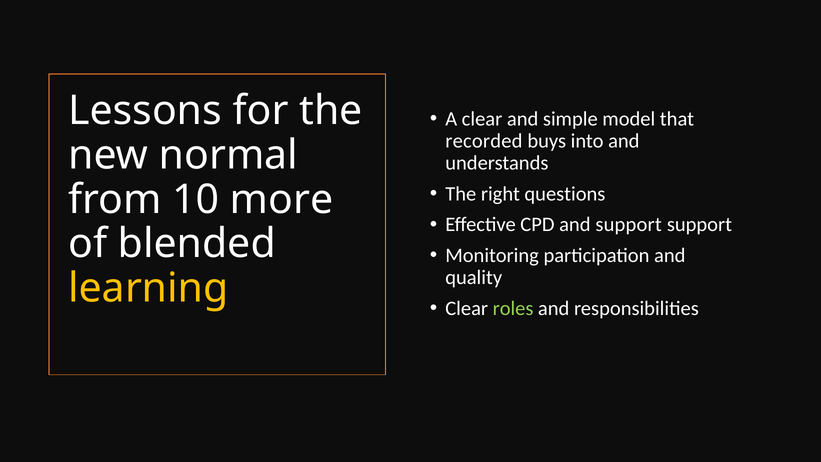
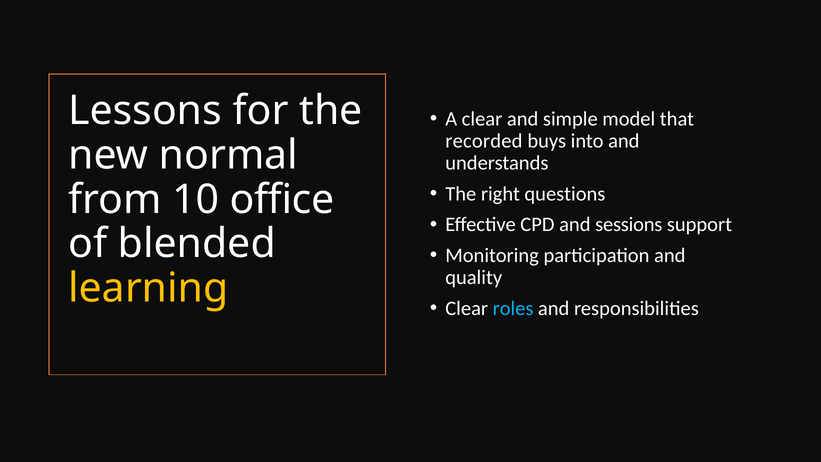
more: more -> office (282, 199)
and support: support -> sessions (629, 225)
roles colour: light green -> light blue (513, 308)
